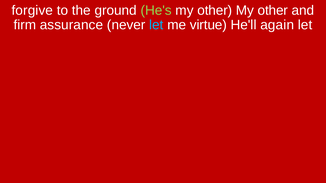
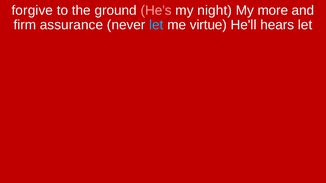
He's colour: light green -> pink (156, 10)
other: other -> night (215, 10)
other: other -> more (273, 10)
again: again -> hears (277, 25)
